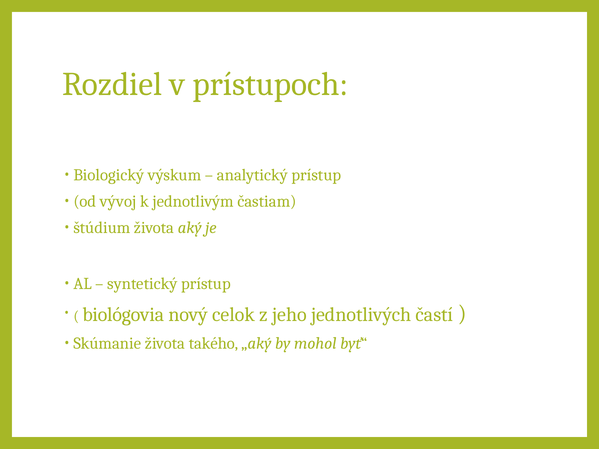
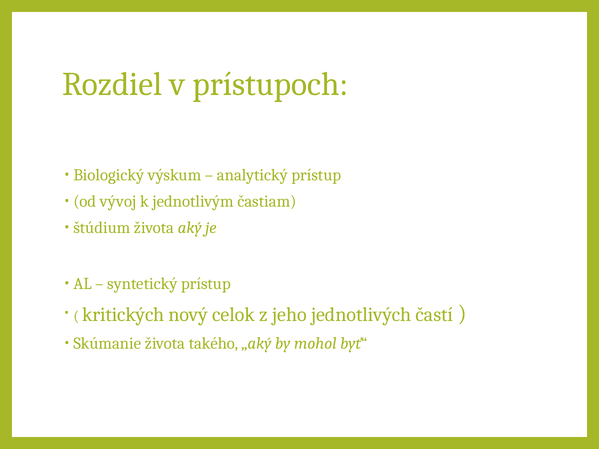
biológovia: biológovia -> kritických (123, 315)
